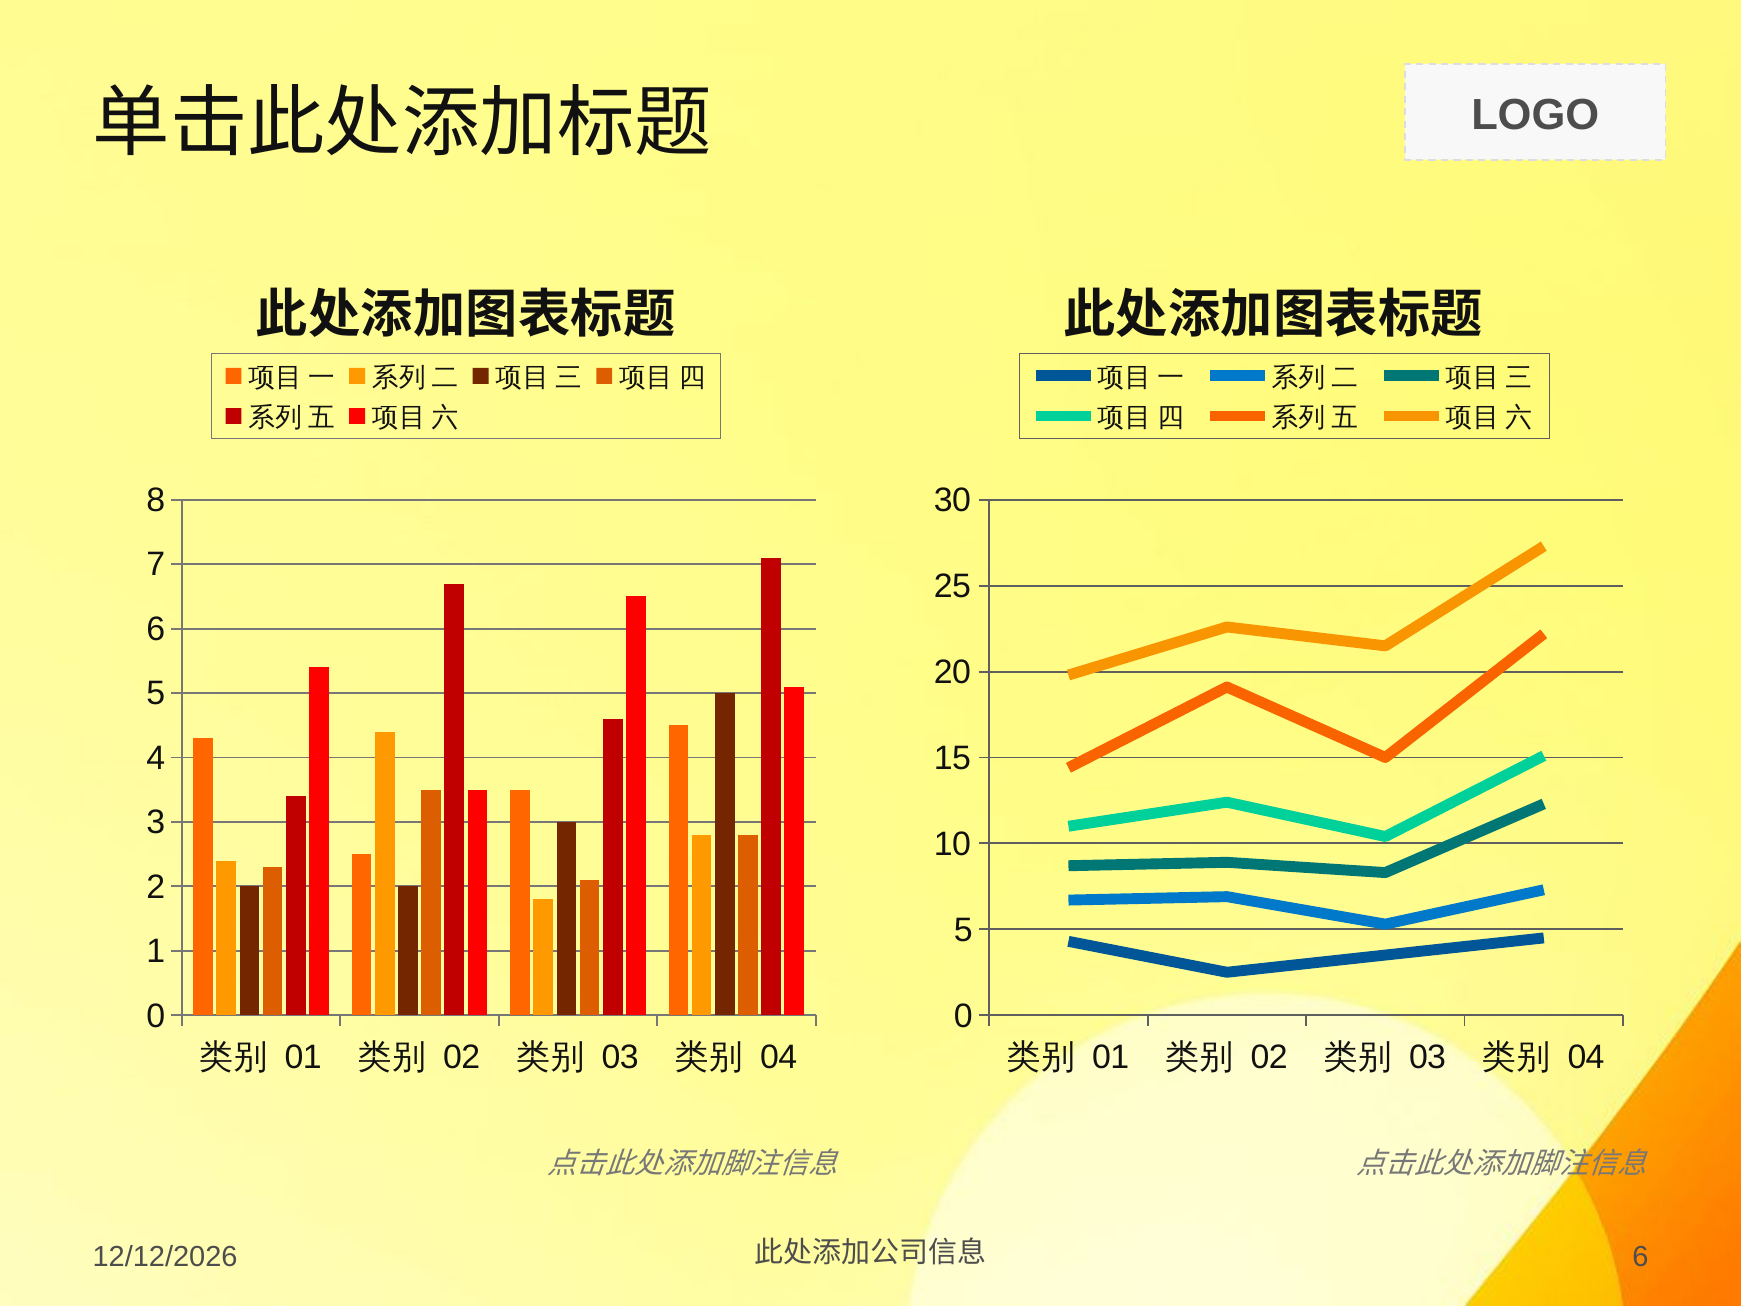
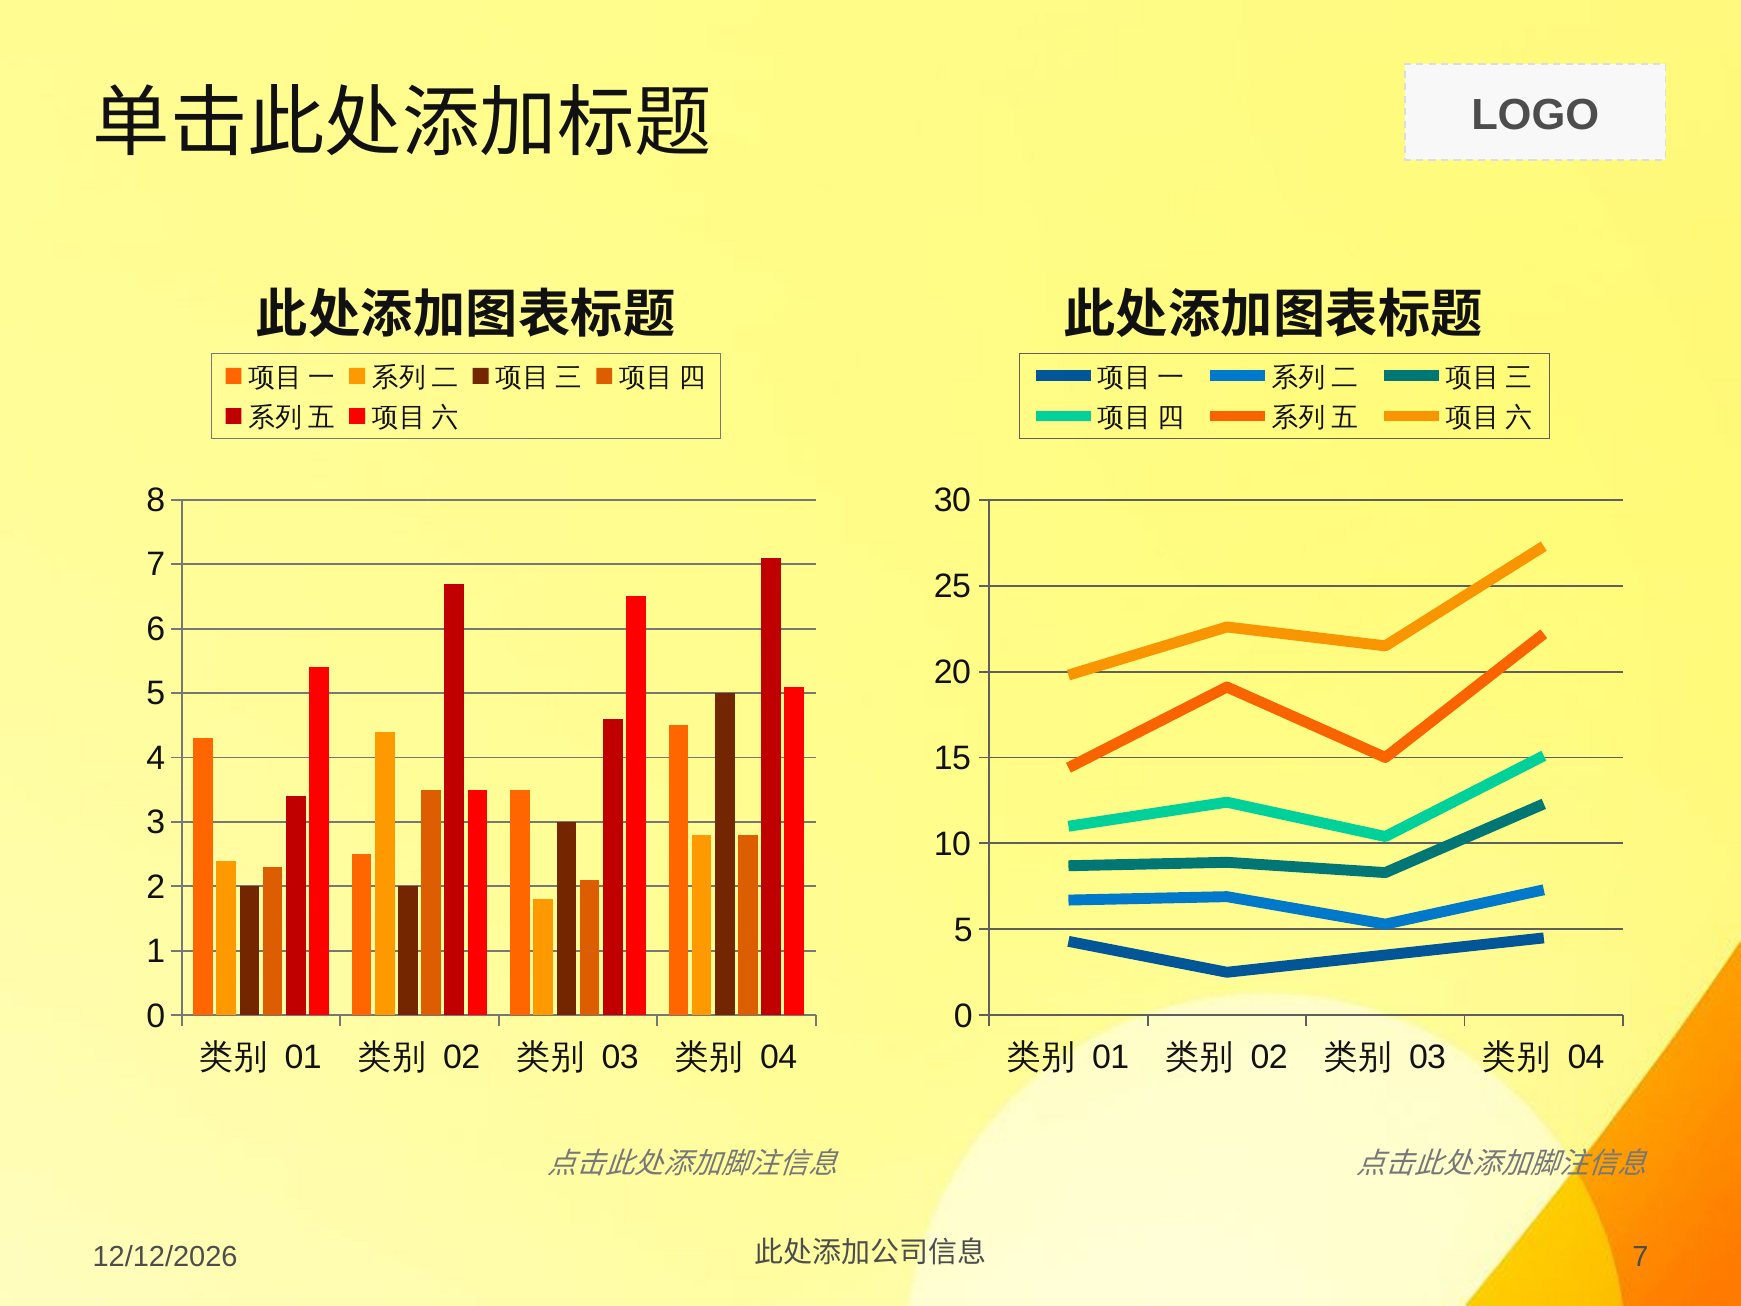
6: 6 -> 7 (1640, 1256)
